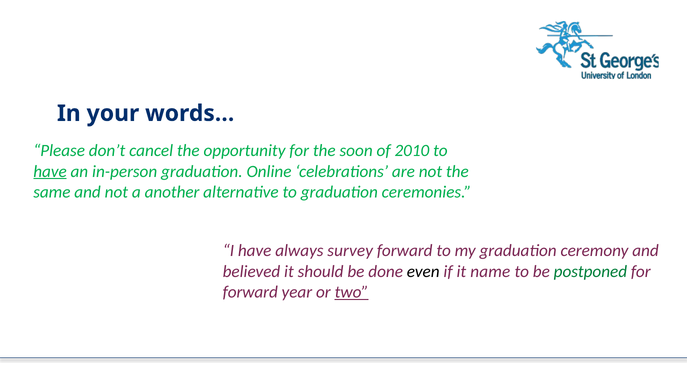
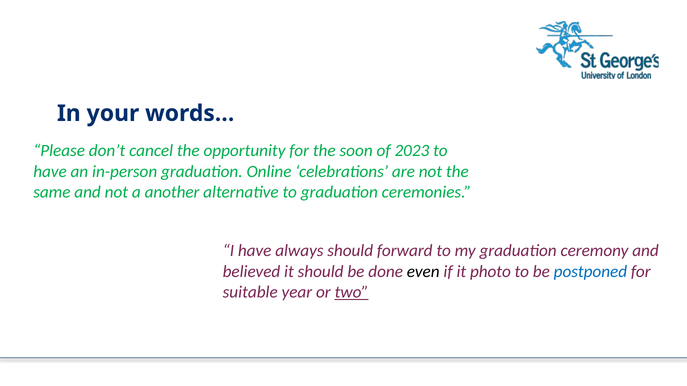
2010: 2010 -> 2023 (412, 151)
have underline: present -> none (50, 172)
always survey: survey -> should (350, 251)
name: name -> photo (490, 272)
postponed colour: green -> blue (590, 272)
forward: forward -> suitable (250, 292)
